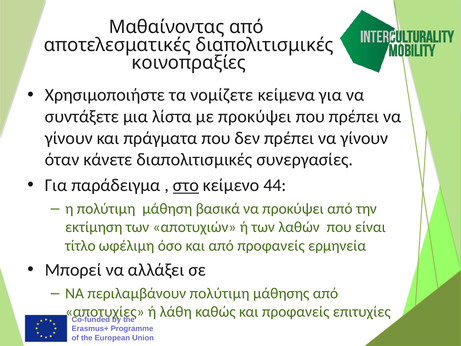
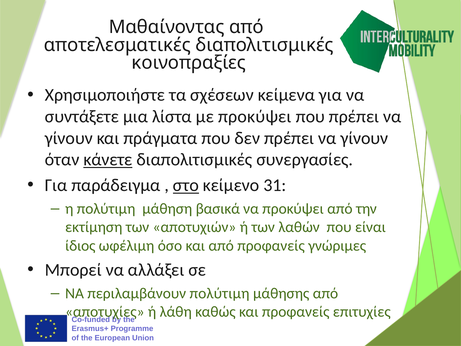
νομίζετε: νομίζετε -> σχέσεων (222, 95)
κάνετε underline: none -> present (108, 160)
44: 44 -> 31 (275, 185)
τίτλο: τίτλο -> ίδιος (80, 245)
ερμηνεία: ερμηνεία -> γνώριμες (337, 245)
